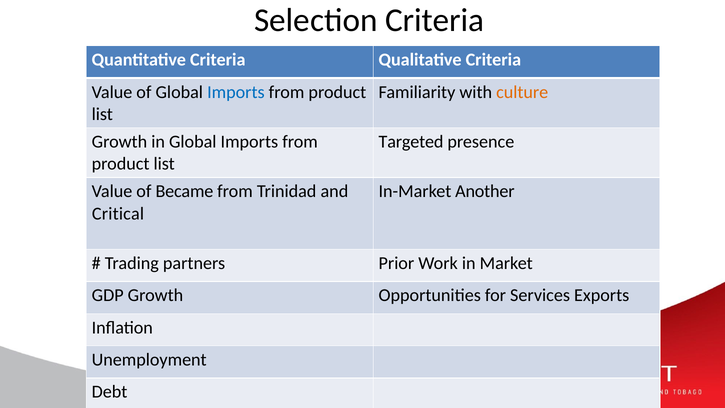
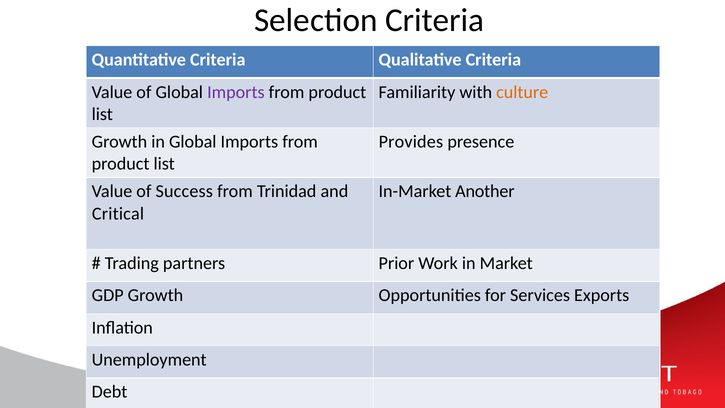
Imports colour: blue -> purple (236, 92)
Targeted: Targeted -> Provides (411, 142)
Became: Became -> Success (184, 191)
